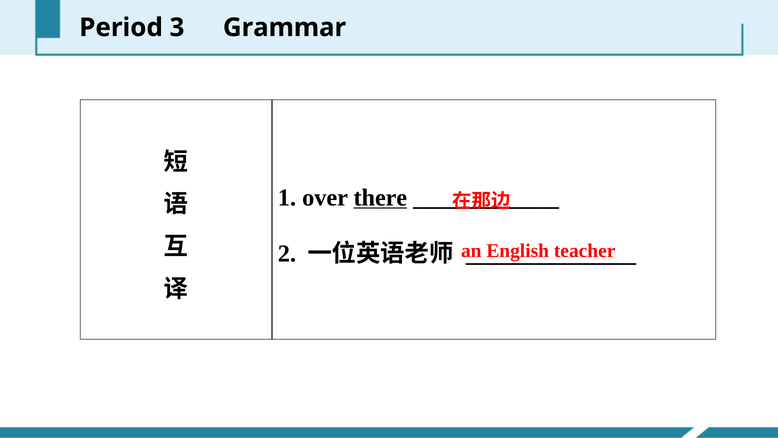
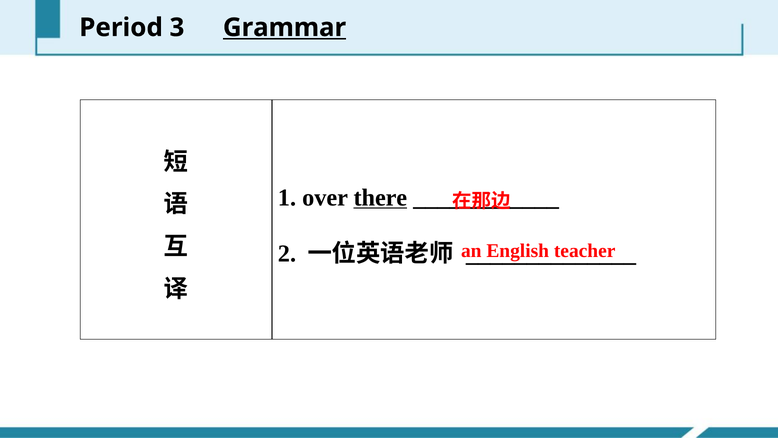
Grammar underline: none -> present (285, 28)
